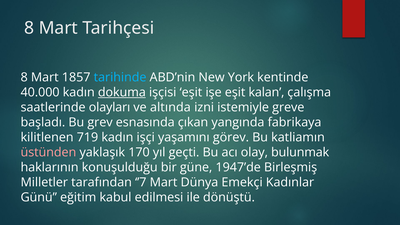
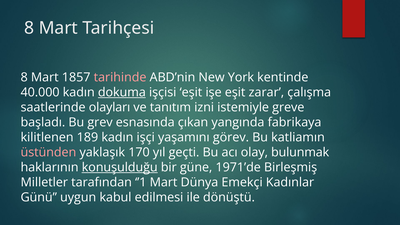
tarihinde colour: light blue -> pink (120, 77)
kalan: kalan -> zarar (266, 92)
altında: altında -> tanıtım (170, 107)
719: 719 -> 189 (87, 137)
konuşulduğu underline: none -> present (120, 167)
1947’de: 1947’de -> 1971’de (238, 167)
’7: ’7 -> ’1 (141, 182)
eğitim: eğitim -> uygun (78, 197)
